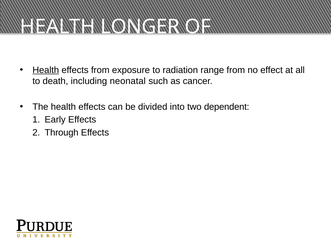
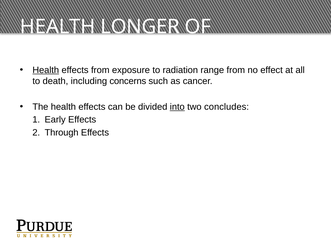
neonatal: neonatal -> concerns (128, 81)
into underline: none -> present (177, 107)
dependent: dependent -> concludes (227, 107)
